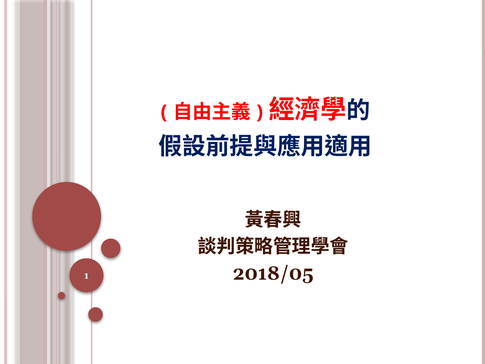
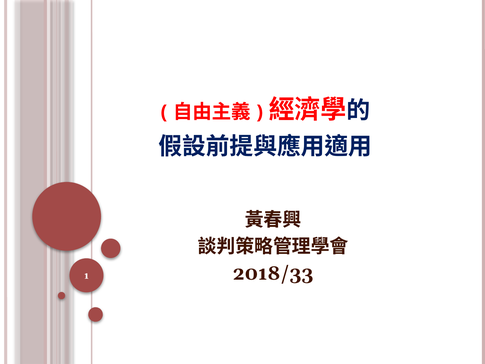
2018/05: 2018/05 -> 2018/33 (273, 273)
